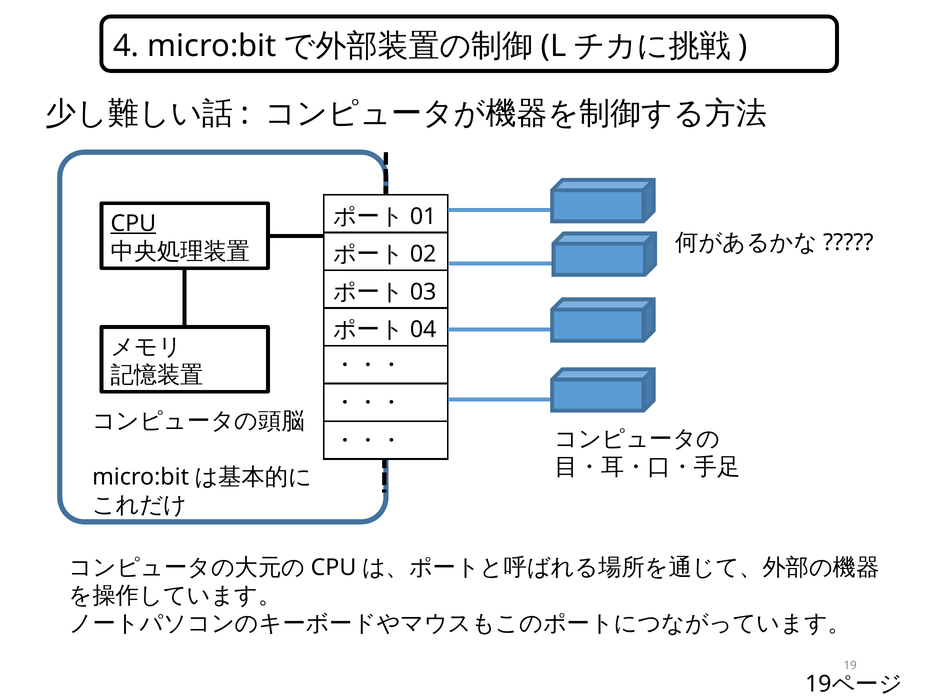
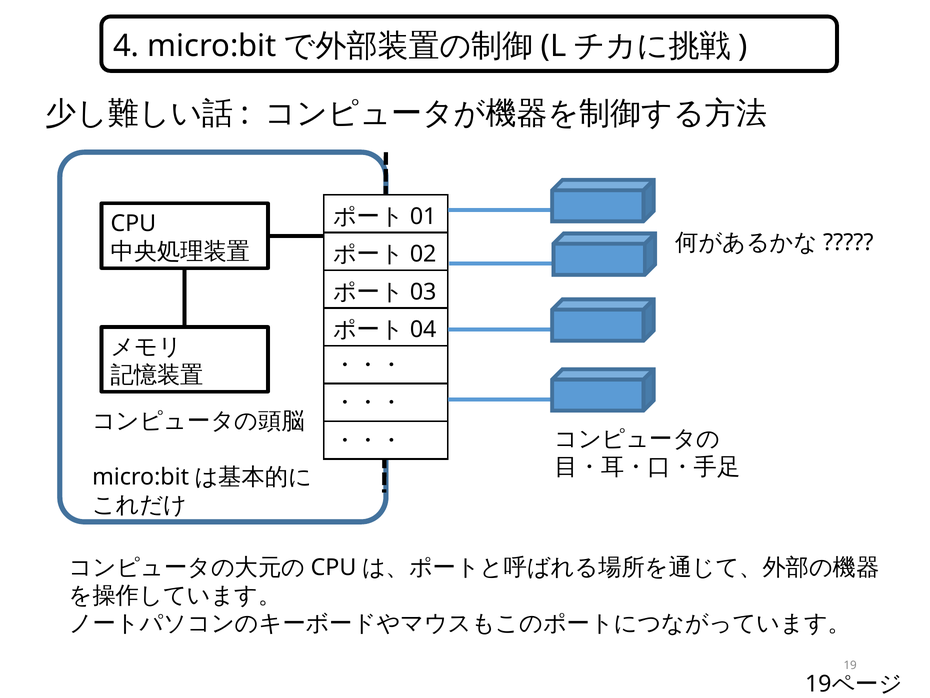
CPU underline: present -> none (133, 223)
